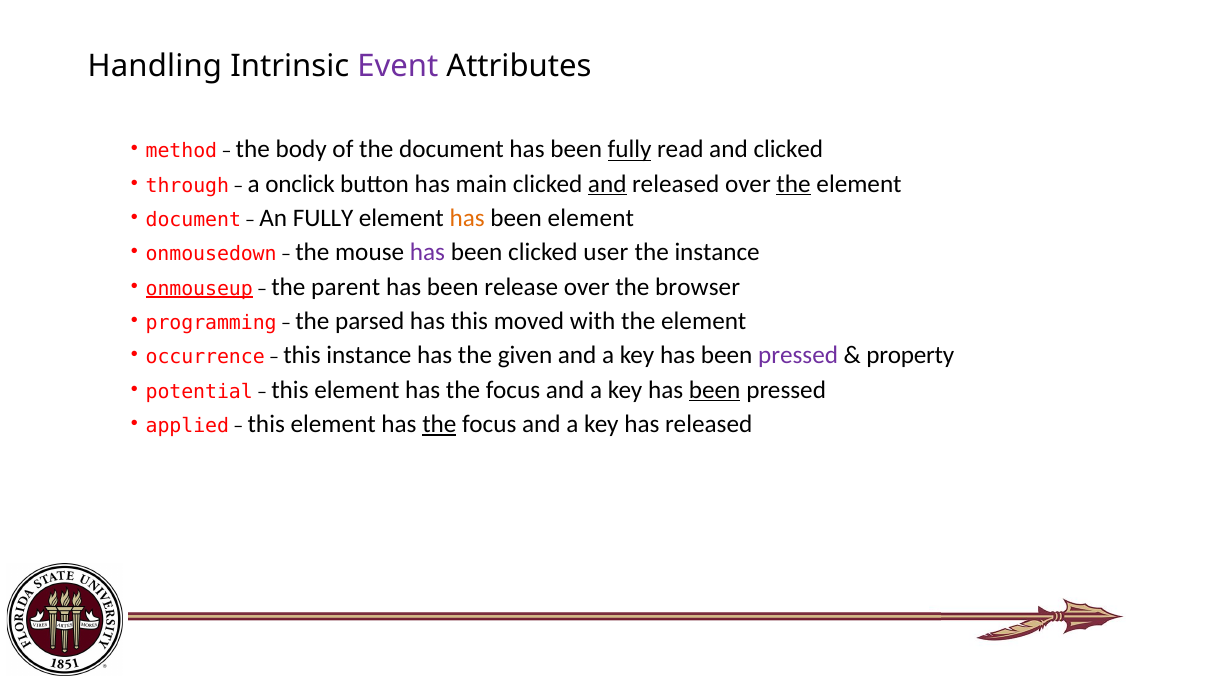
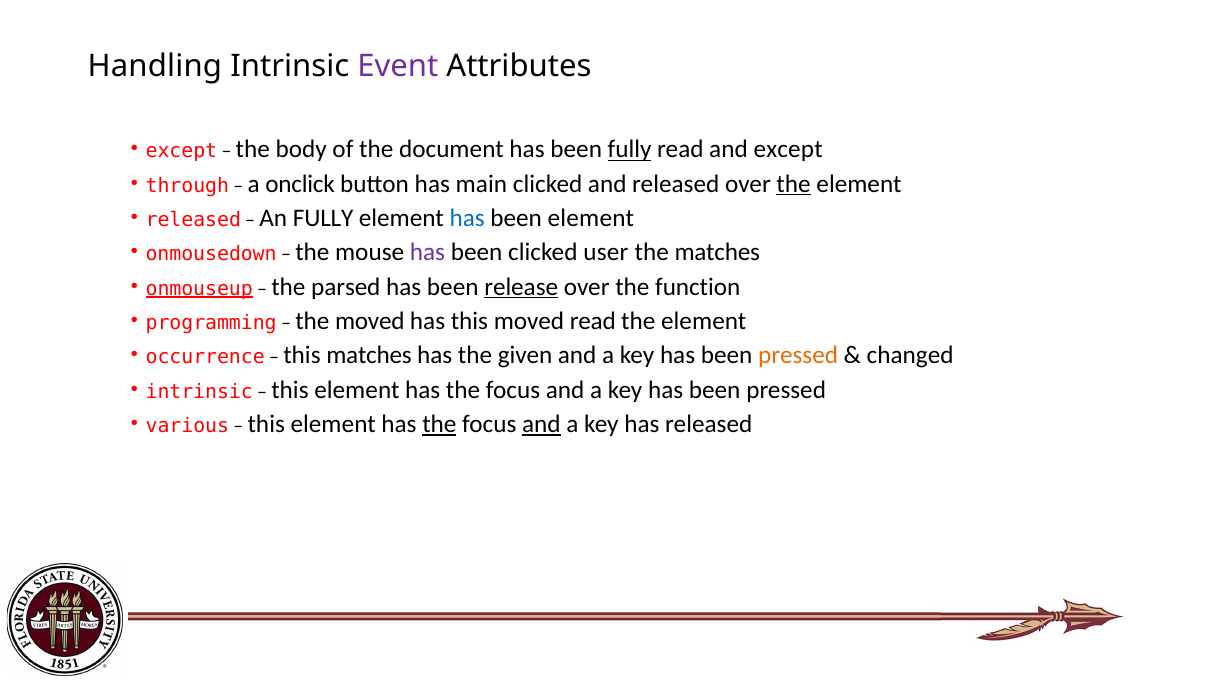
method: method -> except (181, 151)
and clicked: clicked -> except (788, 149)
and underline: present -> none (607, 184)
document: document -> released (193, 220)
has colour: orange -> blue (467, 218)
the instance: instance -> matches (717, 252)
parent: parent -> parsed (346, 287)
release underline: none -> present (521, 287)
browser: browser -> function (698, 287)
the parsed: parsed -> moved (370, 321)
moved with: with -> read (593, 321)
this instance: instance -> matches (369, 355)
pressed colour: purple -> orange (798, 355)
property: property -> changed (910, 355)
potential: potential -> intrinsic (199, 392)
been underline: present -> none (715, 390)
applied: applied -> various (187, 426)
and underline: none -> present (541, 424)
